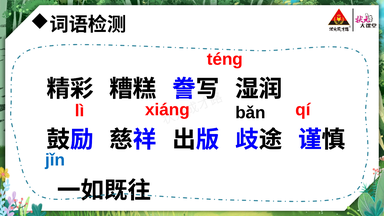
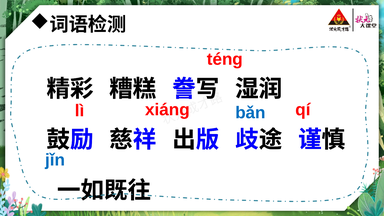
bǎn colour: black -> blue (250, 113)
